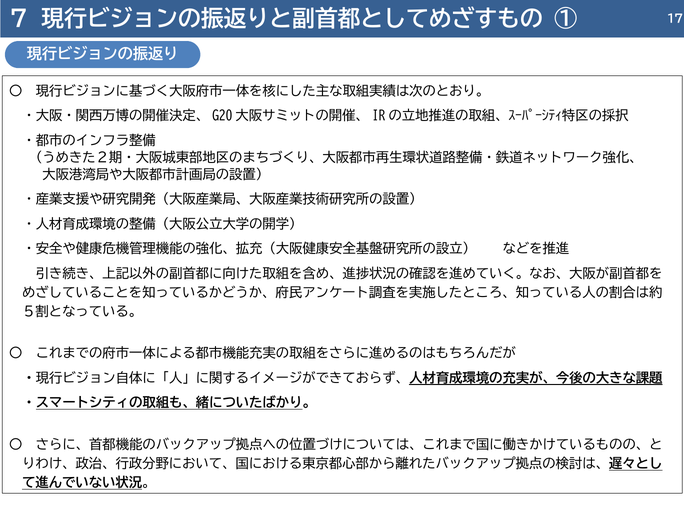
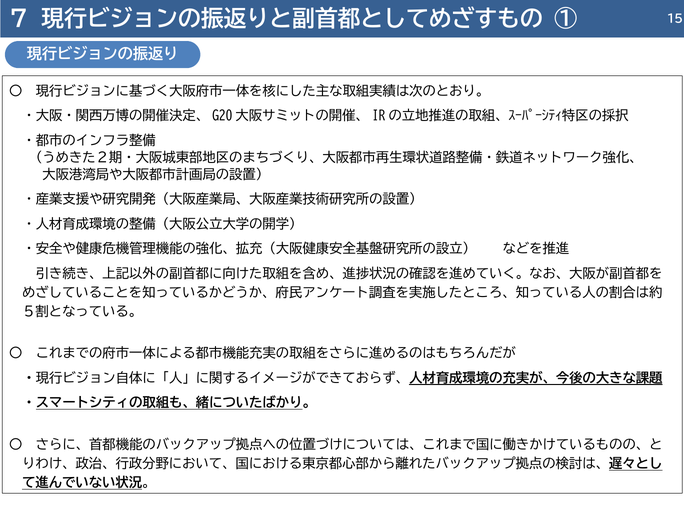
17: 17 -> 15 (675, 19)
